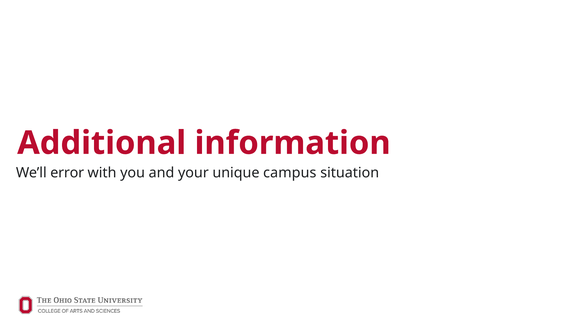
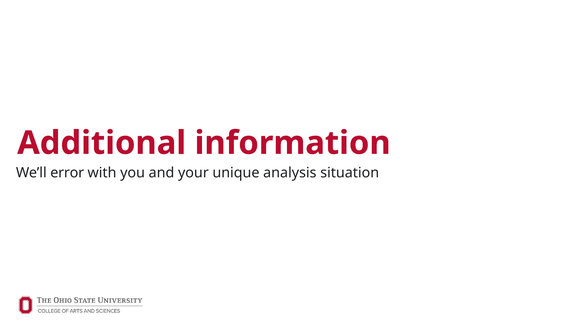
campus: campus -> analysis (290, 173)
